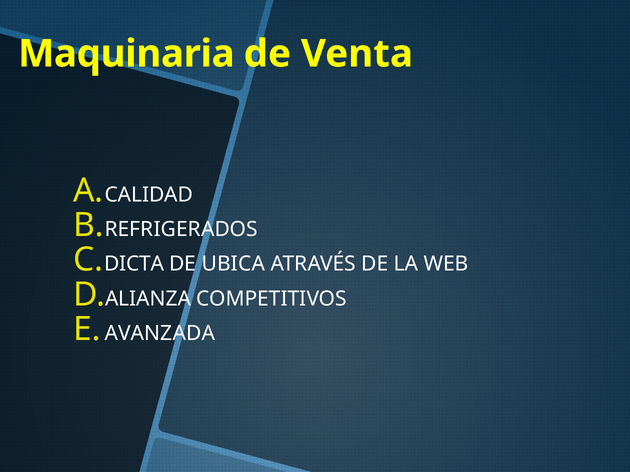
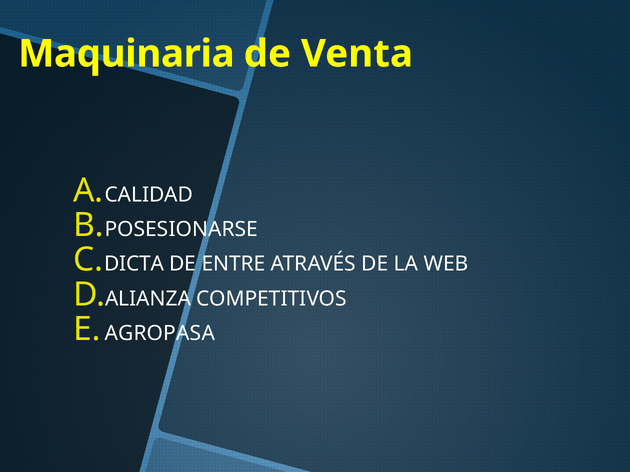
REFRIGERADOS: REFRIGERADOS -> POSESIONARSE (181, 230)
UBICA: UBICA -> ENTRE (233, 264)
AVANZADA: AVANZADA -> AGROPASA (160, 334)
